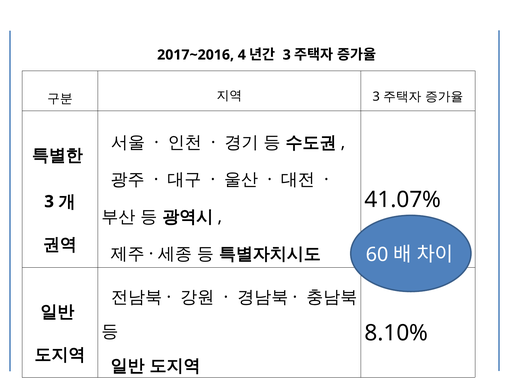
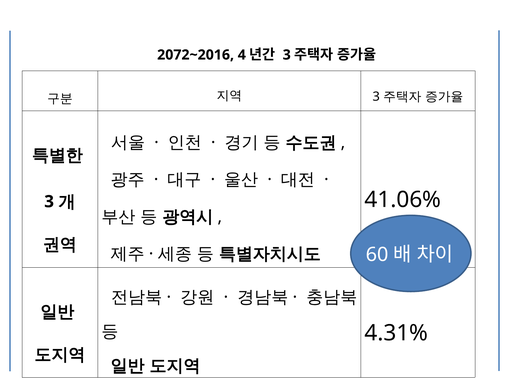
2017~2016: 2017~2016 -> 2072~2016 (196, 55)
41.07%: 41.07% -> 41.06% (403, 200)
8.10%: 8.10% -> 4.31% (396, 333)
